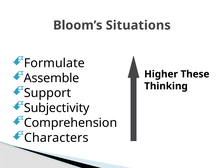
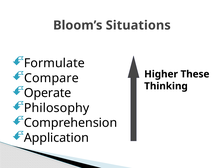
Assemble: Assemble -> Compare (51, 78)
Support: Support -> Operate (48, 93)
Subjectivity: Subjectivity -> Philosophy (57, 108)
Characters: Characters -> Application (56, 138)
